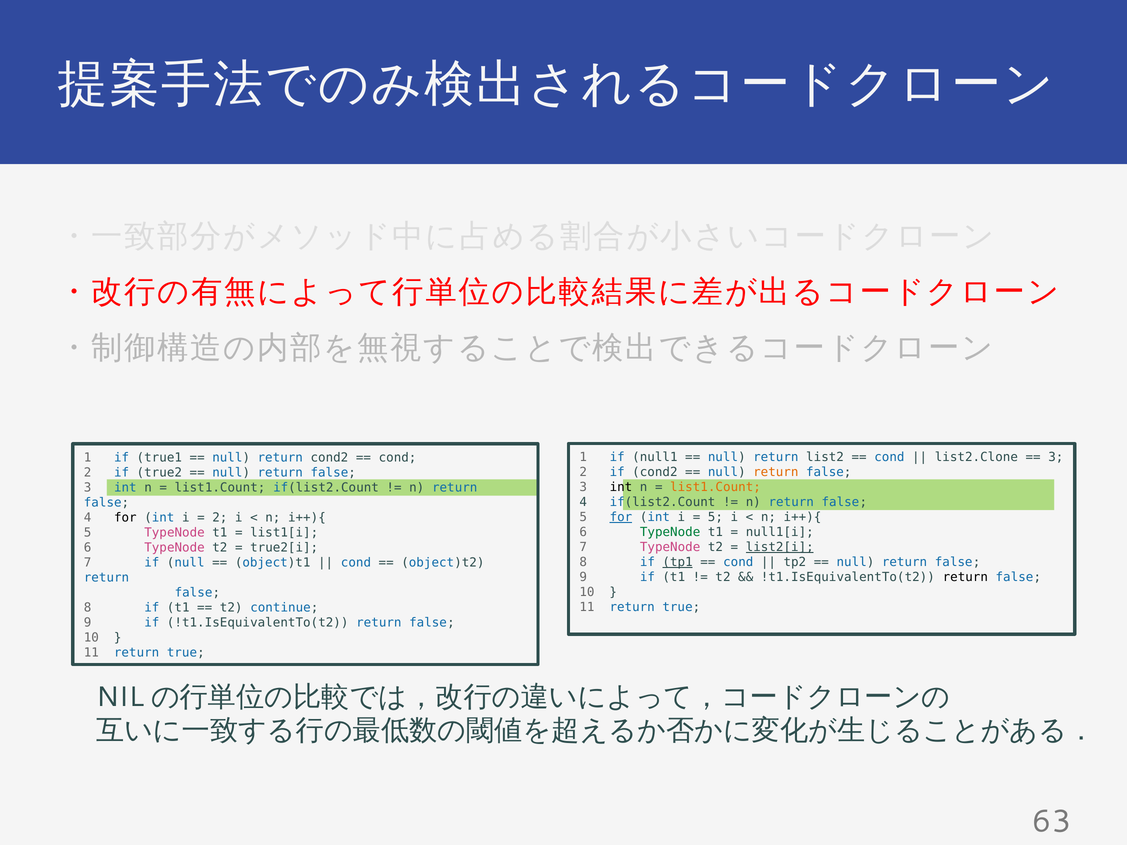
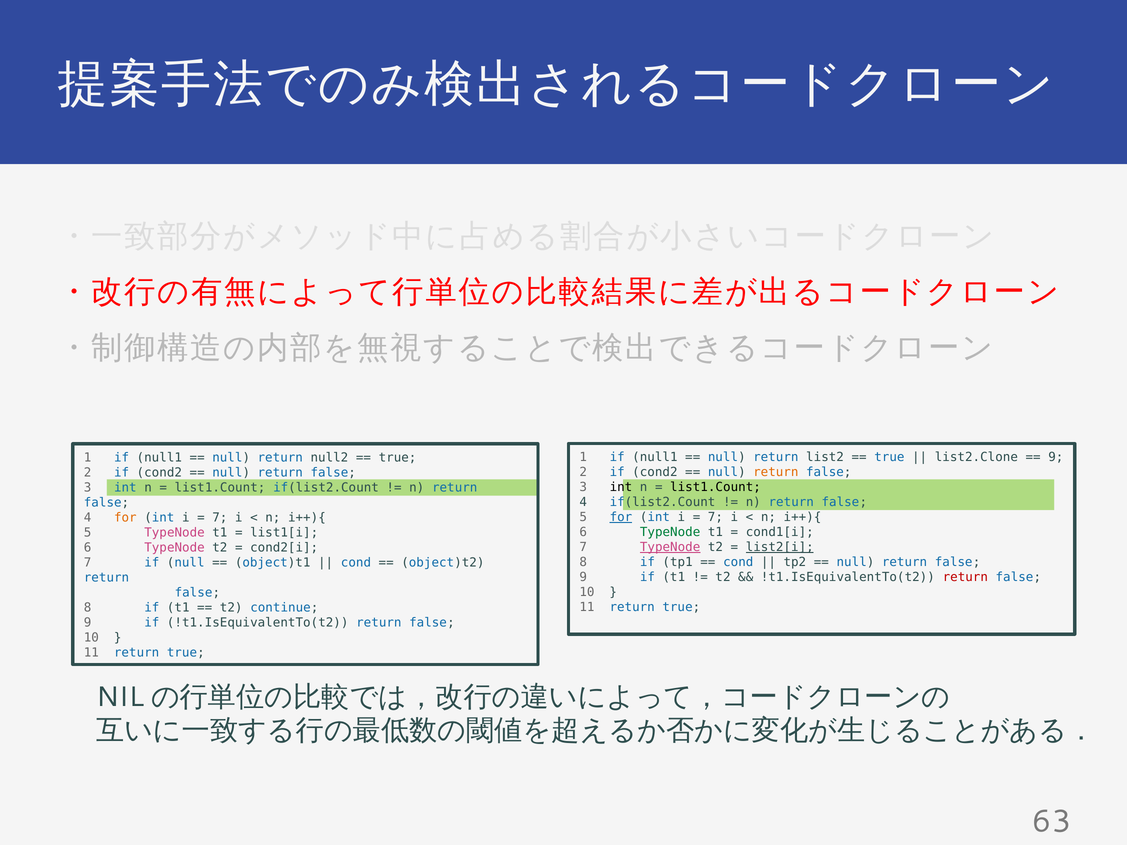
cond: cond -> true (889, 457)
3: 3 -> 9 (1056, 457)
true1: true1 -> null1 (159, 458)
return cond2: cond2 -> null2 (329, 458)
cond: cond -> true (398, 458)
true2: true2 -> cond2 (159, 473)
list1.Count colour: orange -> black (715, 487)
5: 5 -> 7 (715, 517)
for colour: black -> orange (125, 518)
2: 2 -> 7 (220, 518)
null1[i: null1[i -> cond1[i (780, 532)
TypeNode underline: none -> present (670, 547)
true2[i: true2[i -> cond2[i (284, 548)
tp1 underline: present -> none (678, 562)
return colour: black -> red (965, 577)
